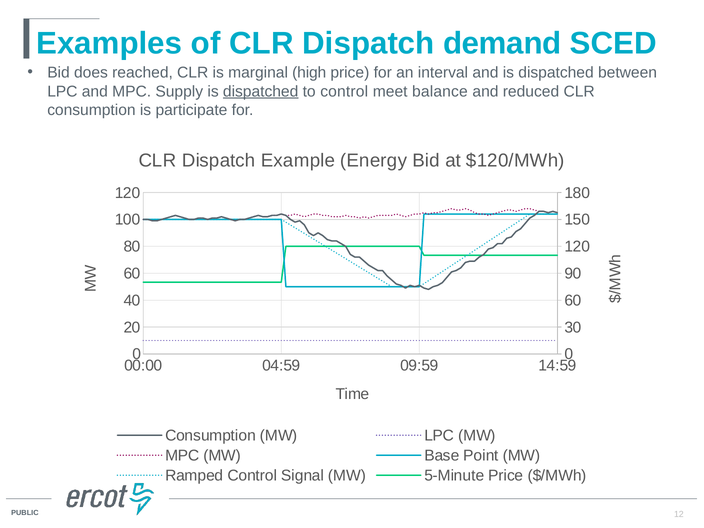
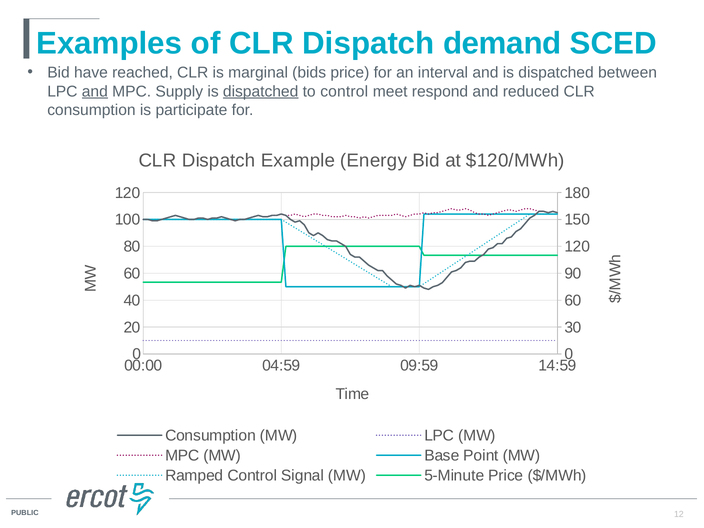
does: does -> have (91, 73)
high: high -> bids (309, 73)
and underline: none -> present (95, 91)
balance: balance -> respond (440, 91)
